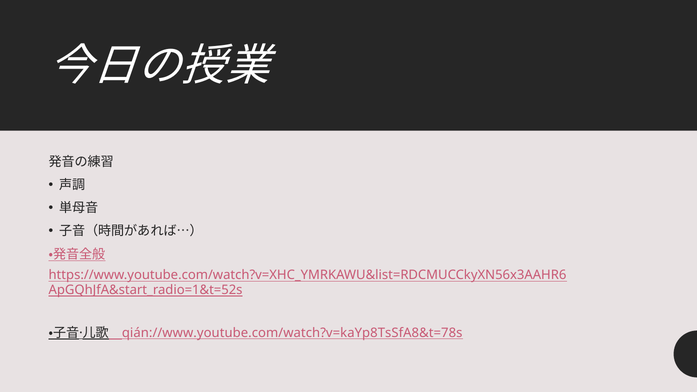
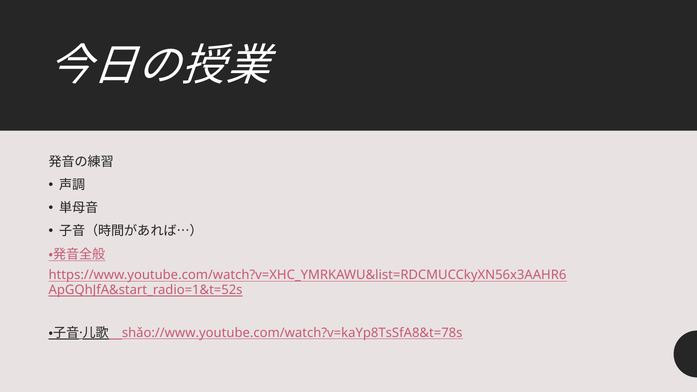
qián://www.youtube.com/watch?v=kaYp8TsSfA8&t=78s: qián://www.youtube.com/watch?v=kaYp8TsSfA8&t=78s -> shǎo://www.youtube.com/watch?v=kaYp8TsSfA8&t=78s (292, 333)
